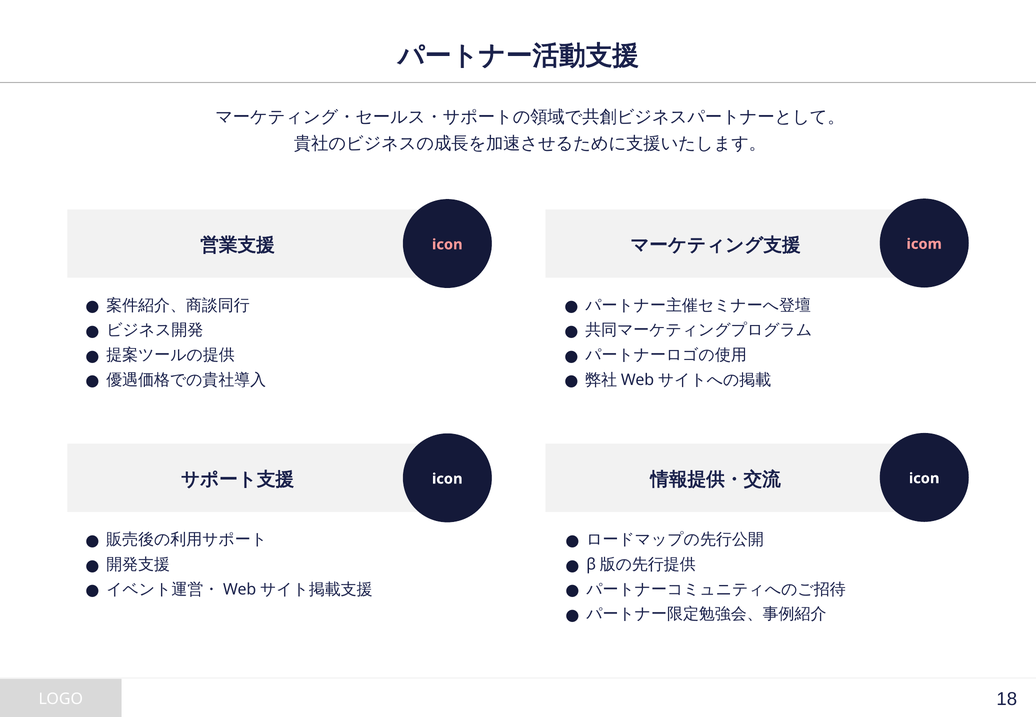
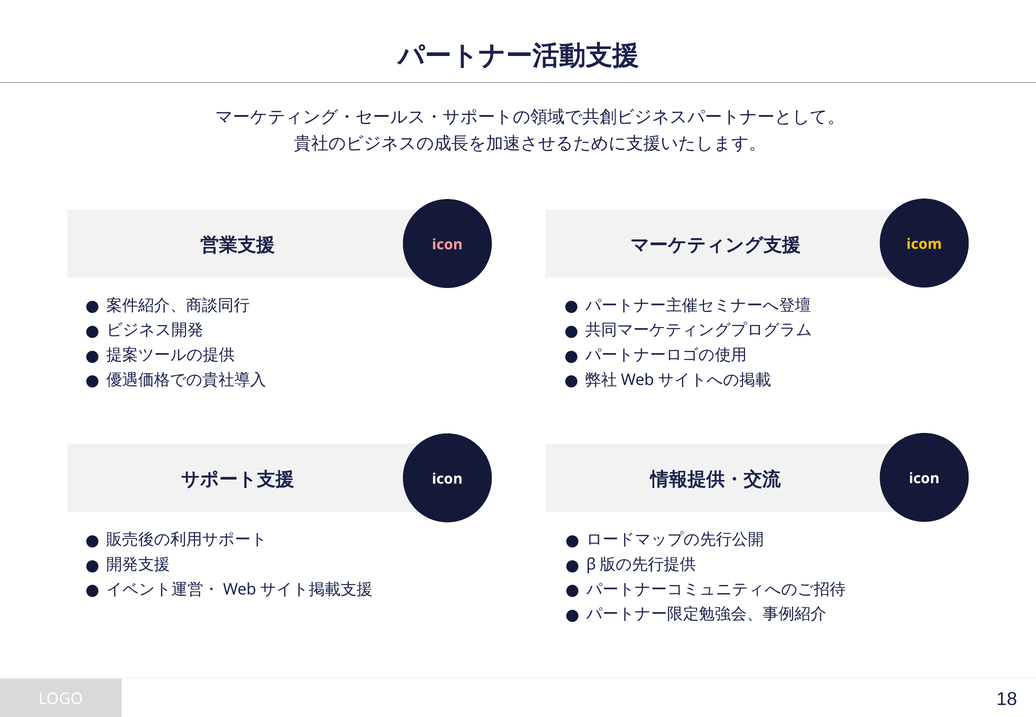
icom colour: pink -> yellow (924, 244)
